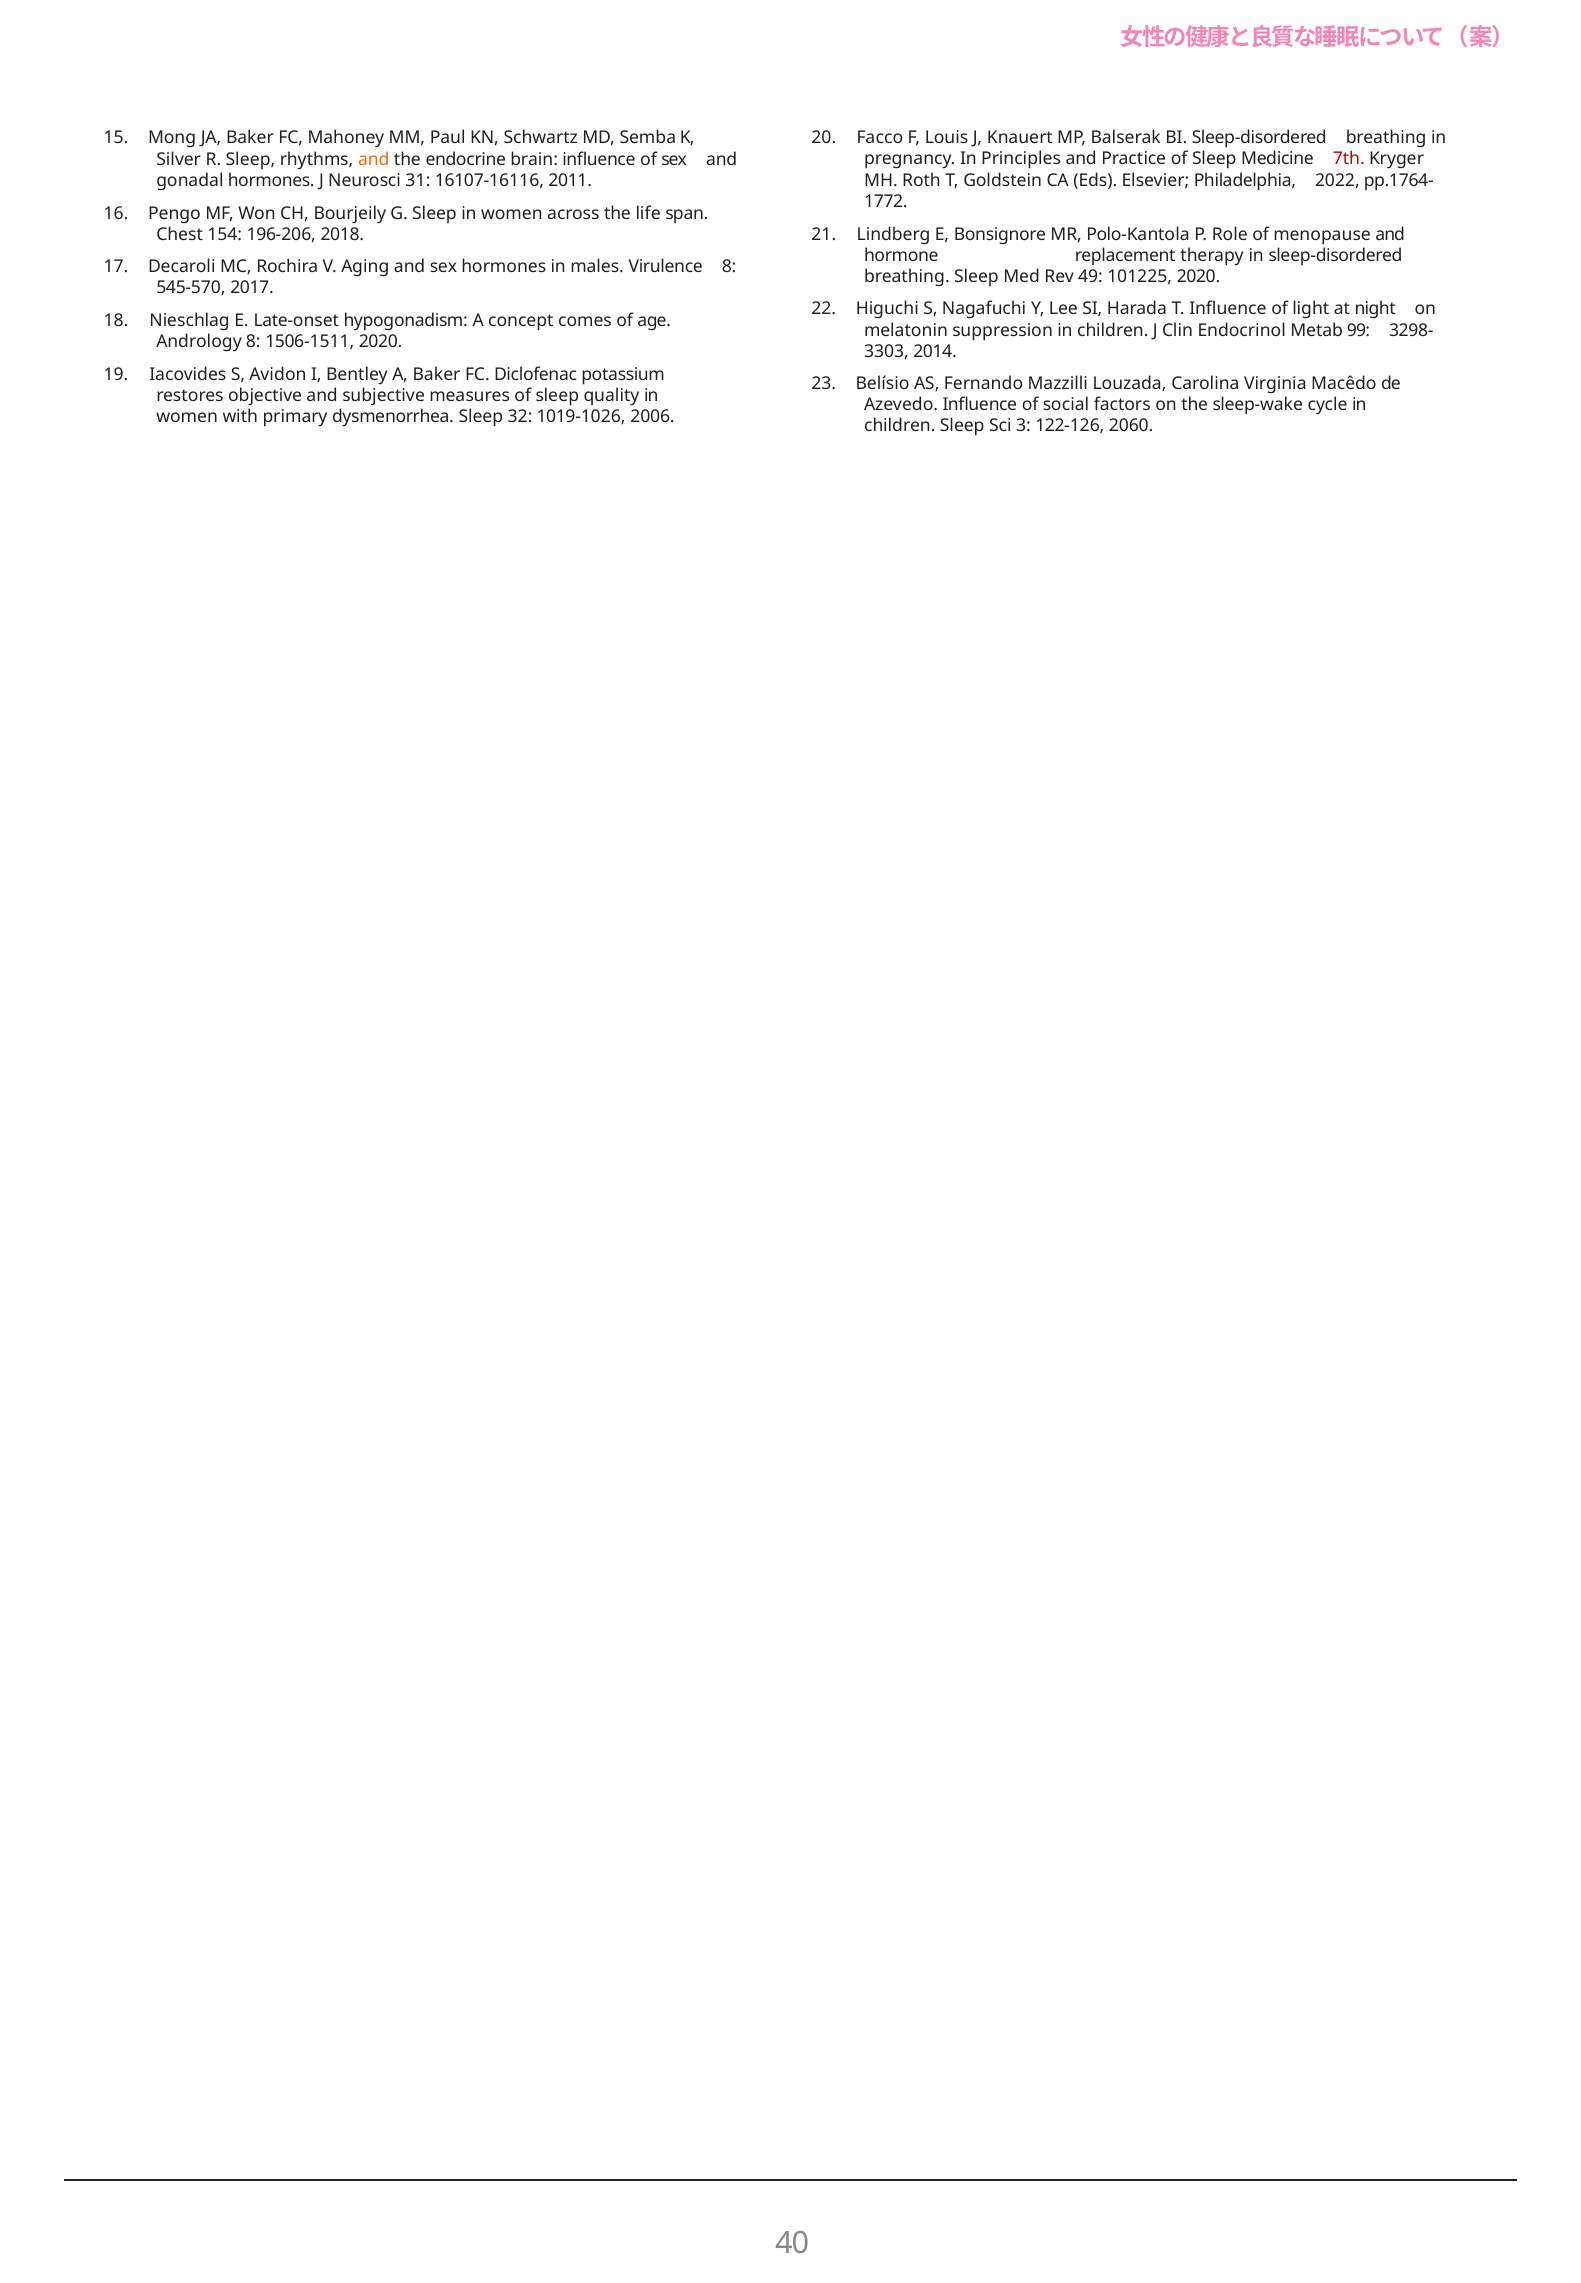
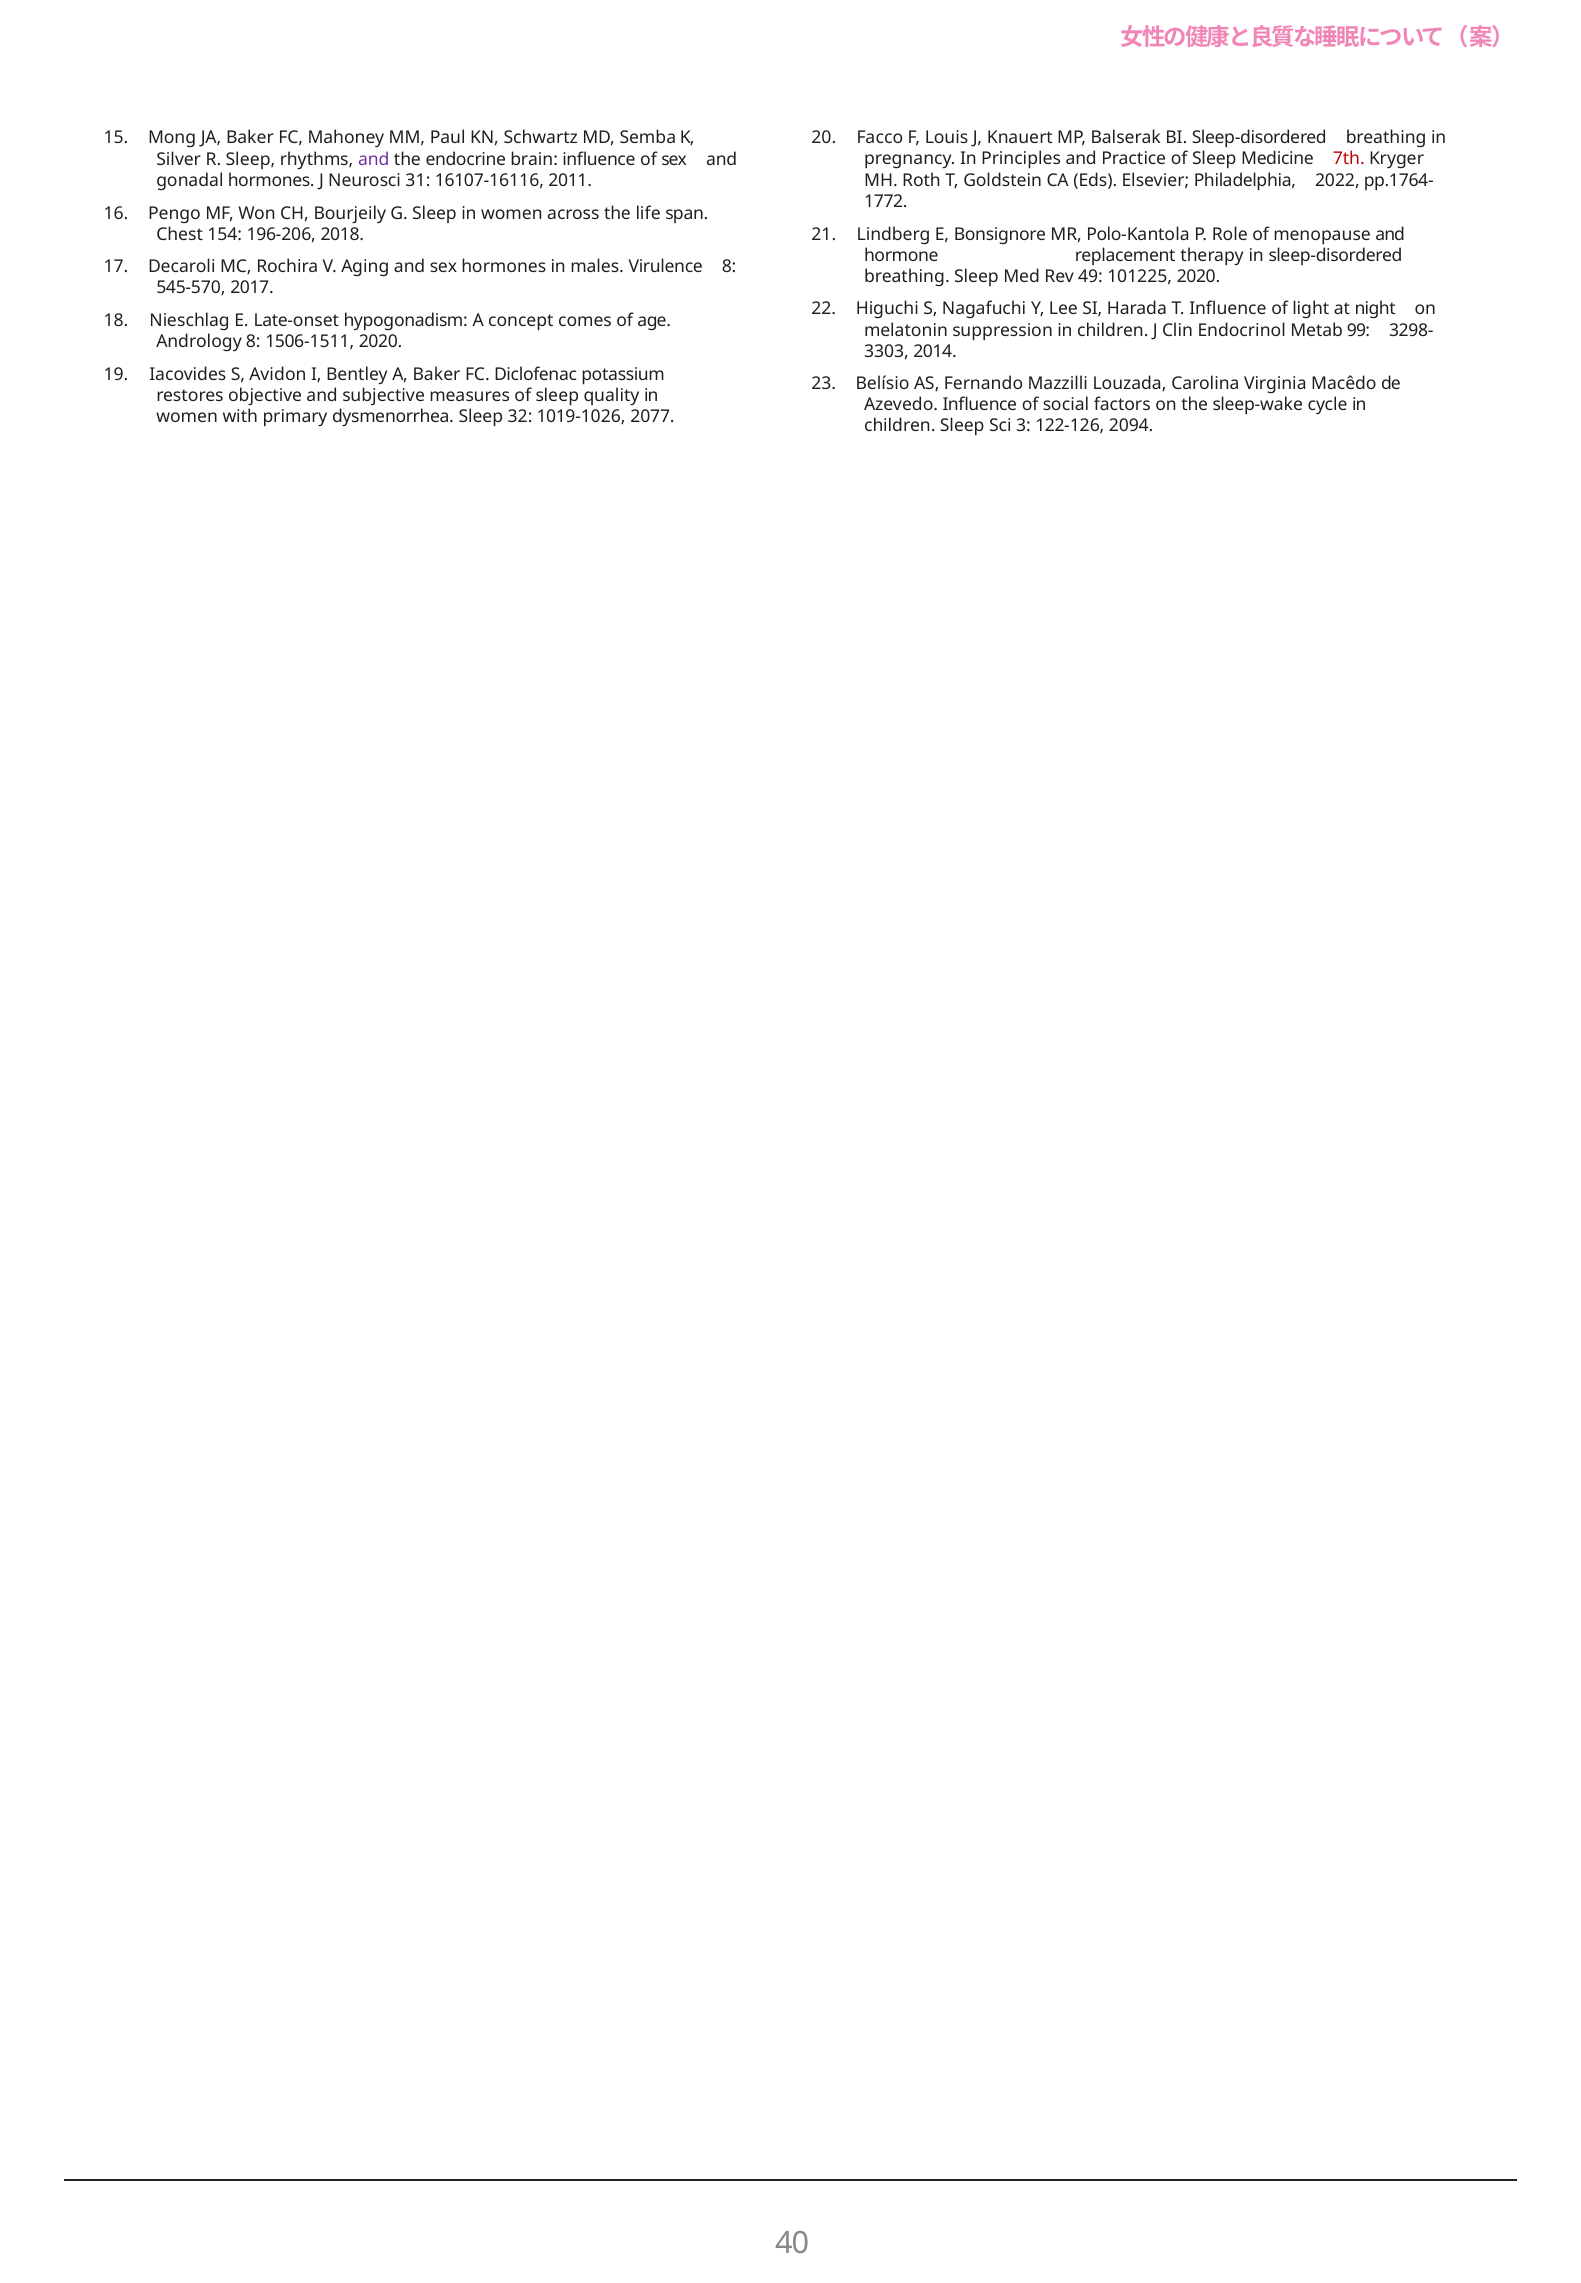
and colour: orange -> purple (374, 159)
2006: 2006 -> 2077 (652, 417)
2060: 2060 -> 2094 (1131, 426)
